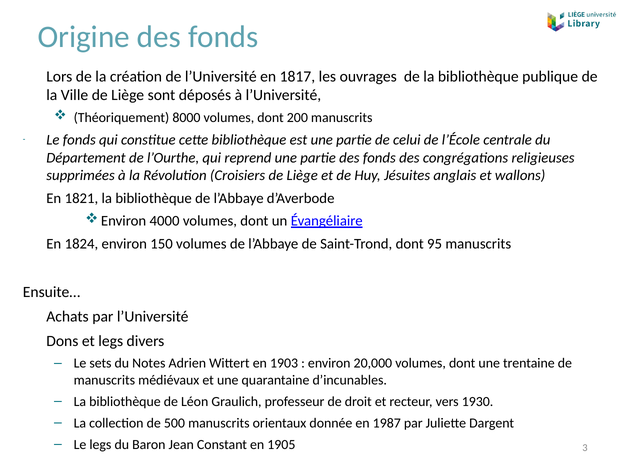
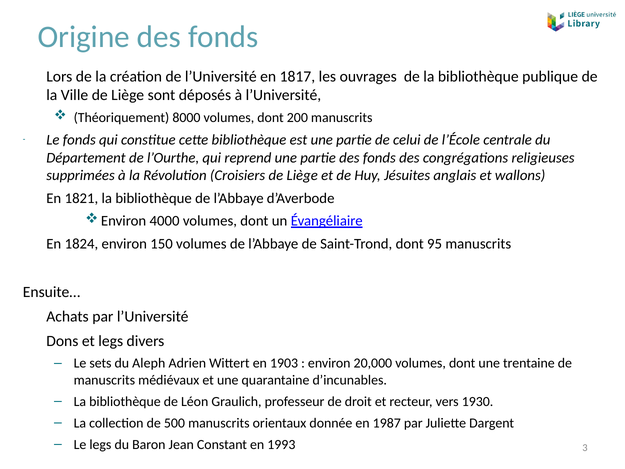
Notes: Notes -> Aleph (149, 363)
1905: 1905 -> 1993 (281, 444)
